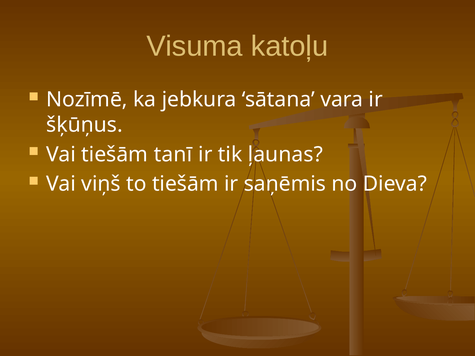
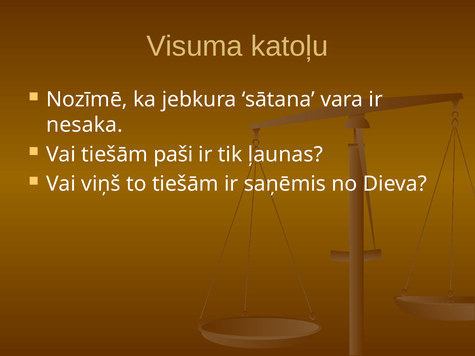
šķūņus: šķūņus -> nesaka (85, 125)
tanī: tanī -> paši (173, 155)
